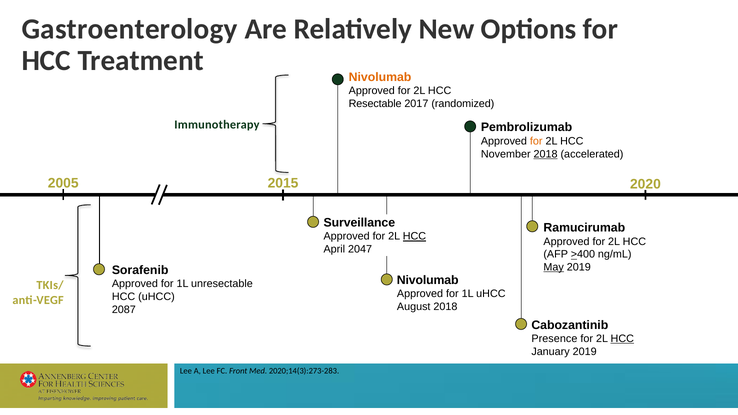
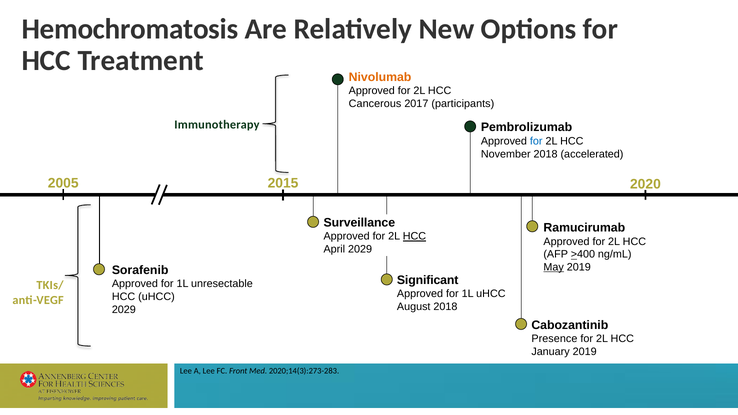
Gastroenterology: Gastroenterology -> Hemochromatosis (130, 29)
Resectable: Resectable -> Cancerous (375, 104)
randomized: randomized -> participants (463, 104)
for colour: orange -> blue (536, 141)
2018 underline: present -> none (546, 154)
April 2047: 2047 -> 2029 (360, 249)
Nivolumab: Nivolumab -> Significant (428, 280)
2087: 2087 -> 2029 (124, 310)
HCC underline: present -> none (622, 339)
